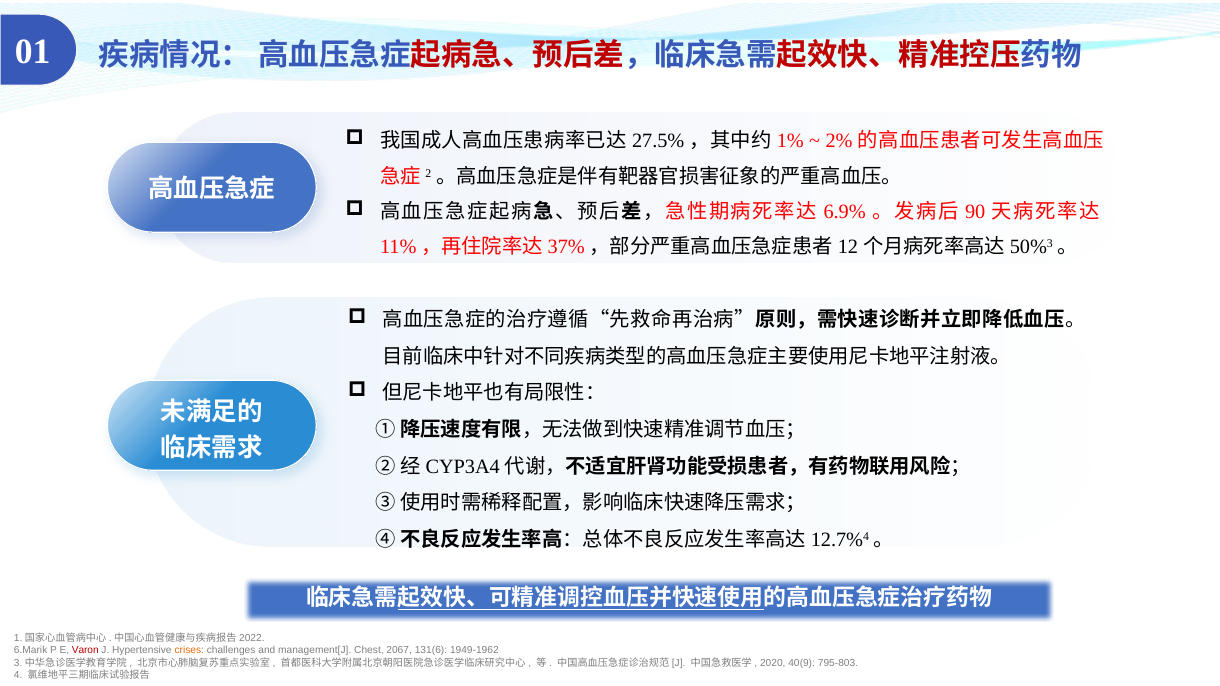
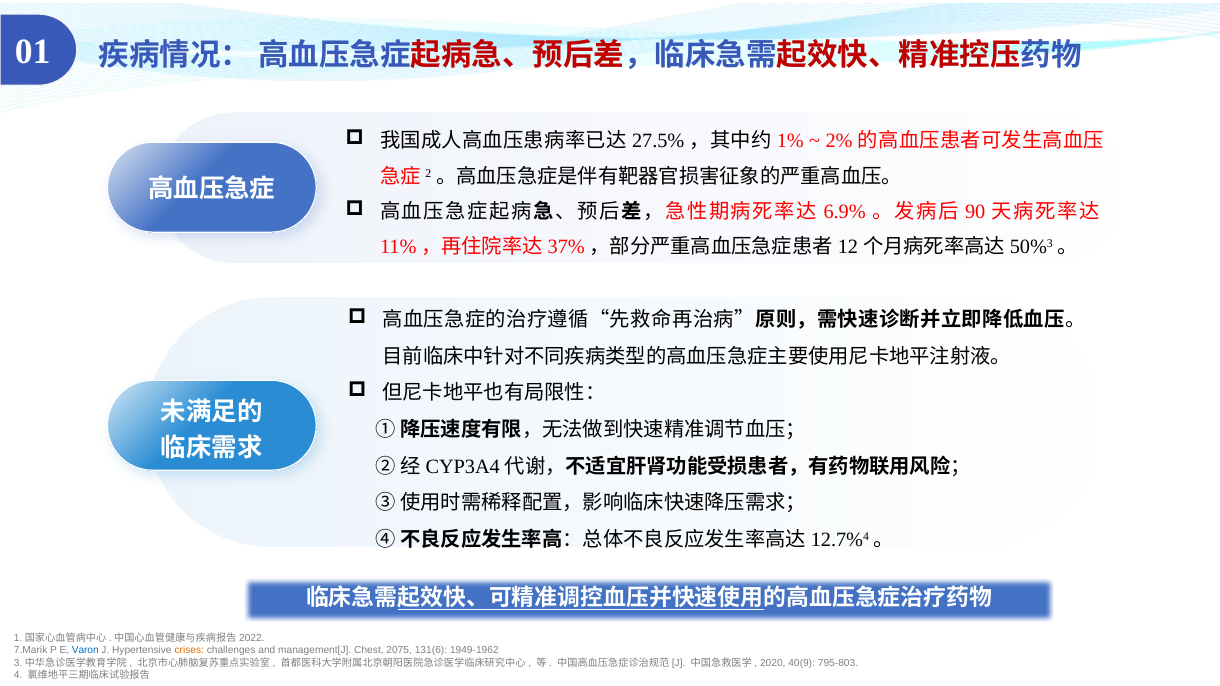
6.Marik: 6.Marik -> 7.Marik (31, 651)
Varon colour: red -> blue (85, 651)
2067: 2067 -> 2075 (399, 651)
